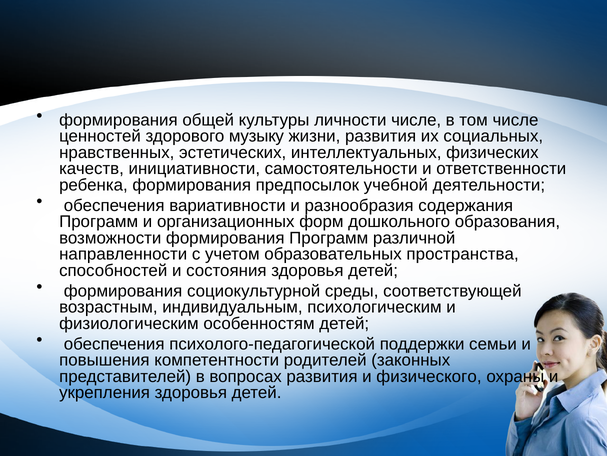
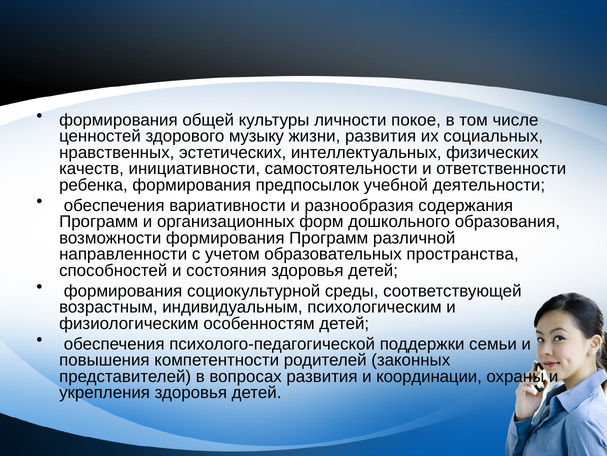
личности числе: числе -> покое (416, 120)
физического: физического -> координации (429, 376)
